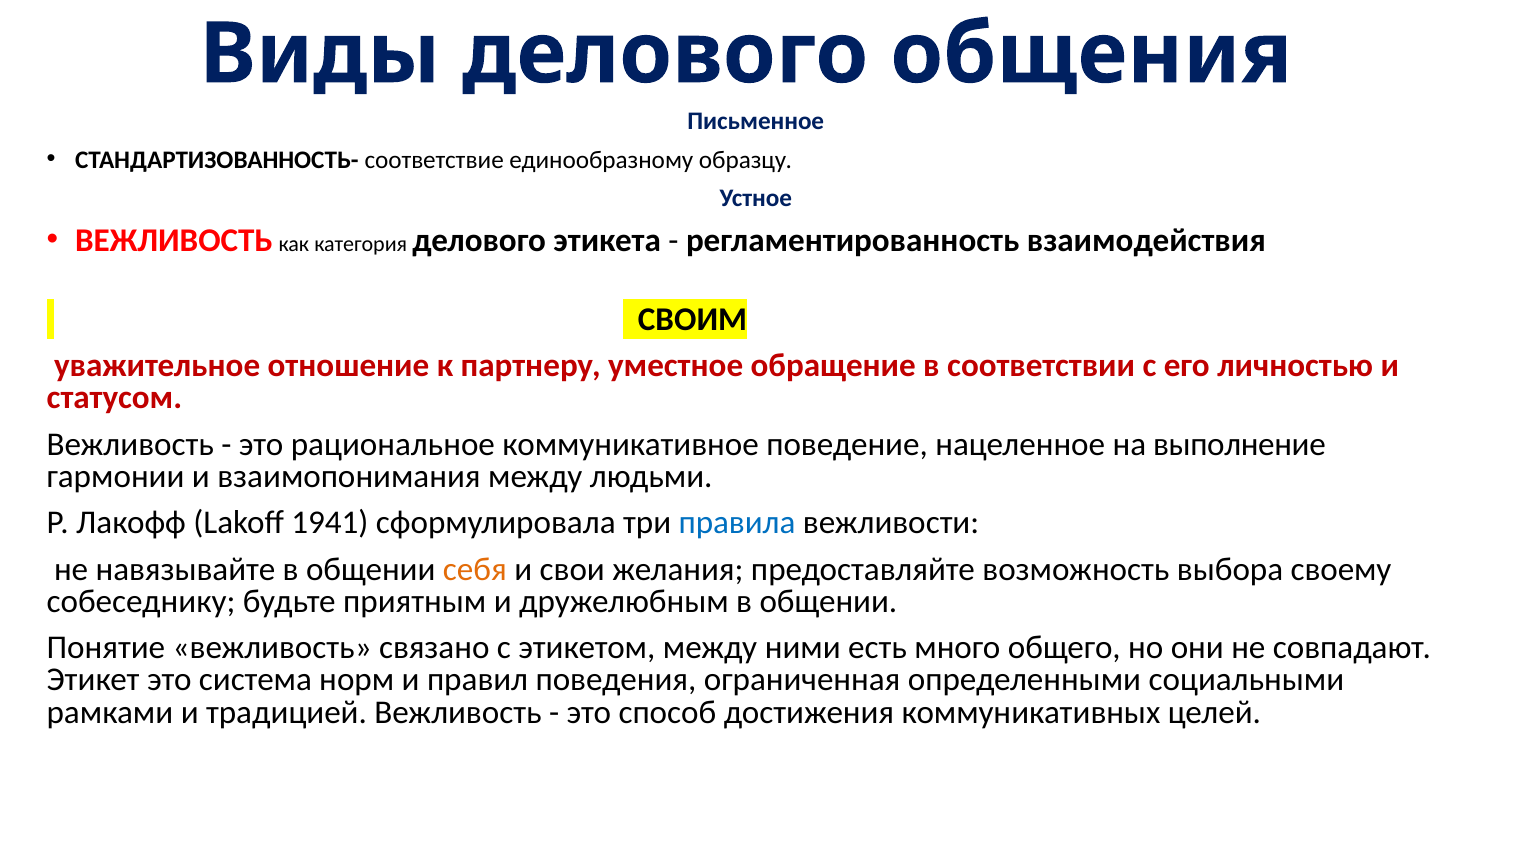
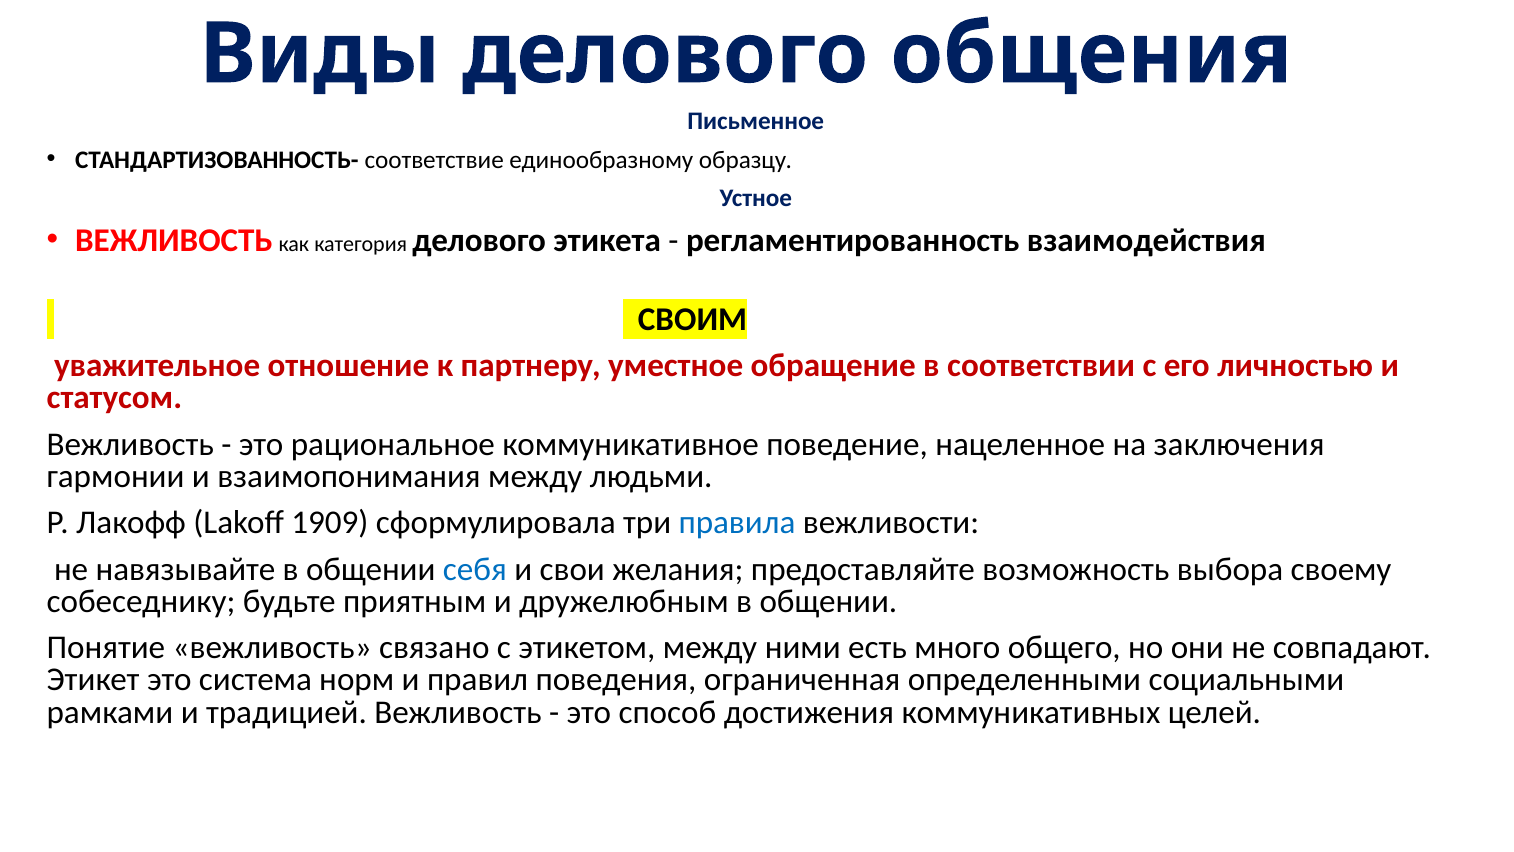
выполнение: выполнение -> заключения (1239, 444)
1941: 1941 -> 1909 (330, 523)
себя colour: orange -> blue (475, 569)
